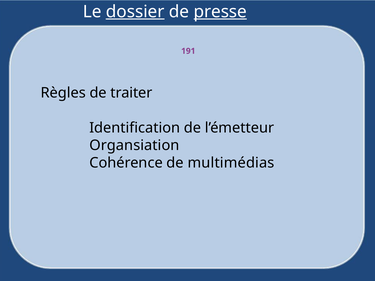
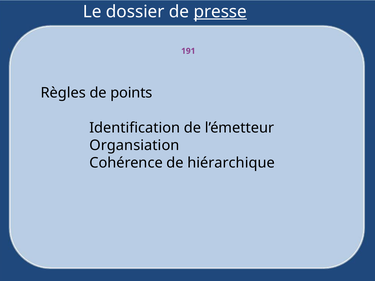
dossier underline: present -> none (135, 12)
traiter: traiter -> points (131, 93)
multimédias: multimédias -> hiérarchique (231, 163)
